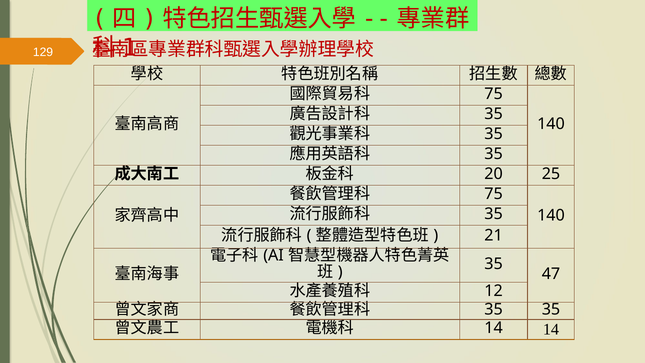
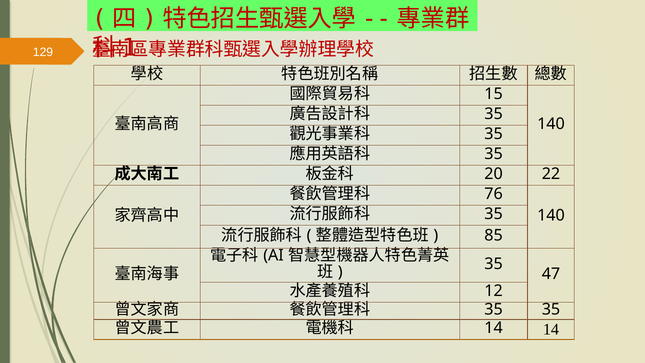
75: 75 -> 15 (494, 94)
25: 25 -> 22 (551, 174)
75: 75 -> 76 (494, 194)
21: 21 -> 85 (494, 235)
